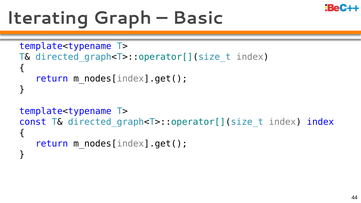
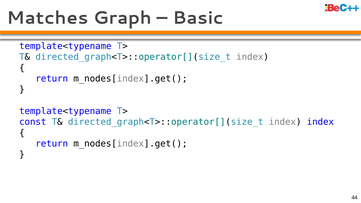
Iterating: Iterating -> Matches (47, 18)
